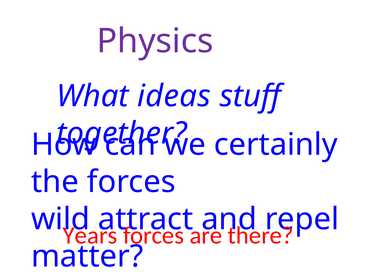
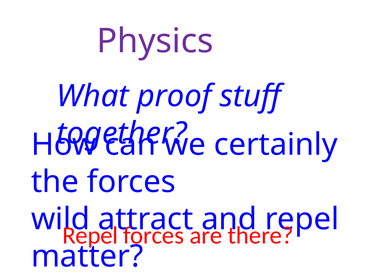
ideas: ideas -> proof (174, 96)
Years: Years -> Repel (90, 235)
